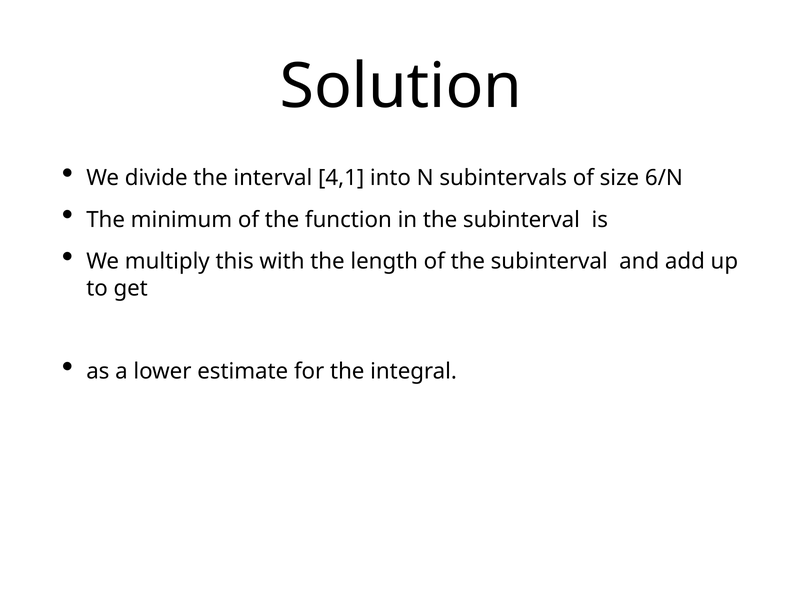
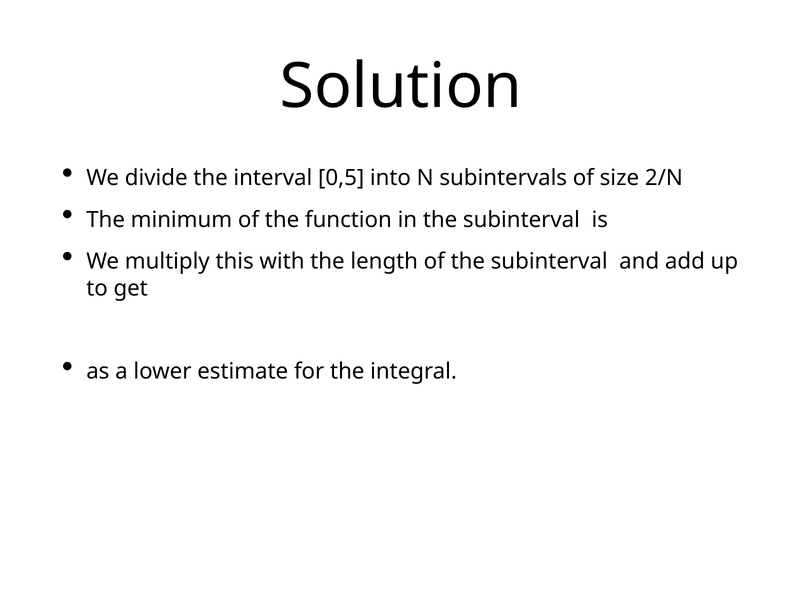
4,1: 4,1 -> 0,5 (341, 178)
6/N: 6/N -> 2/N (664, 178)
